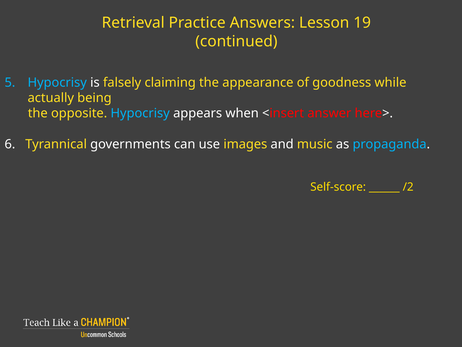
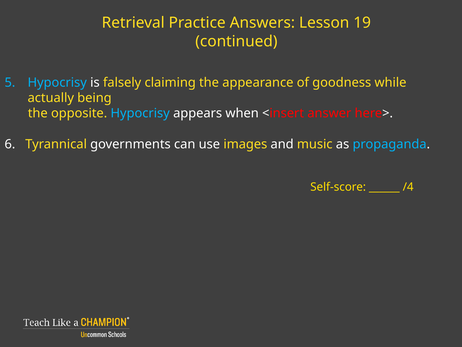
/2: /2 -> /4 (408, 187)
